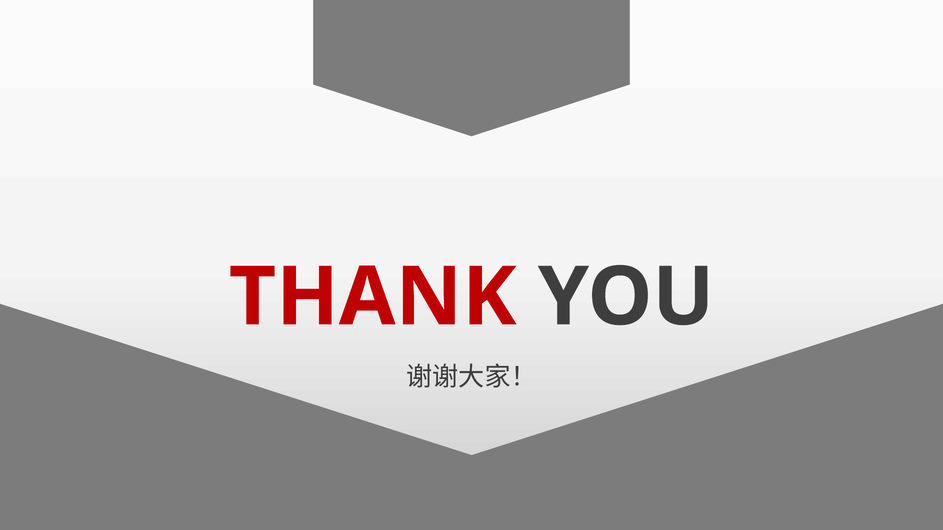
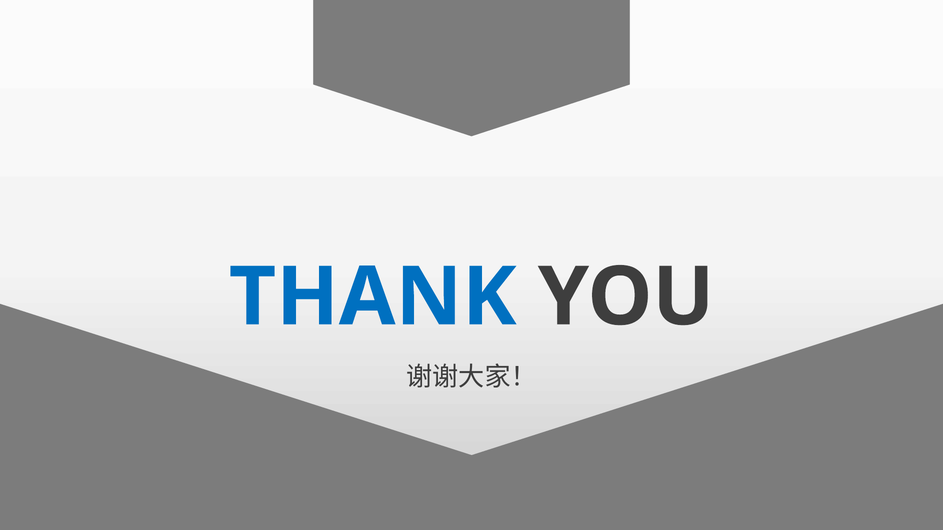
THANK colour: red -> blue (373, 298)
